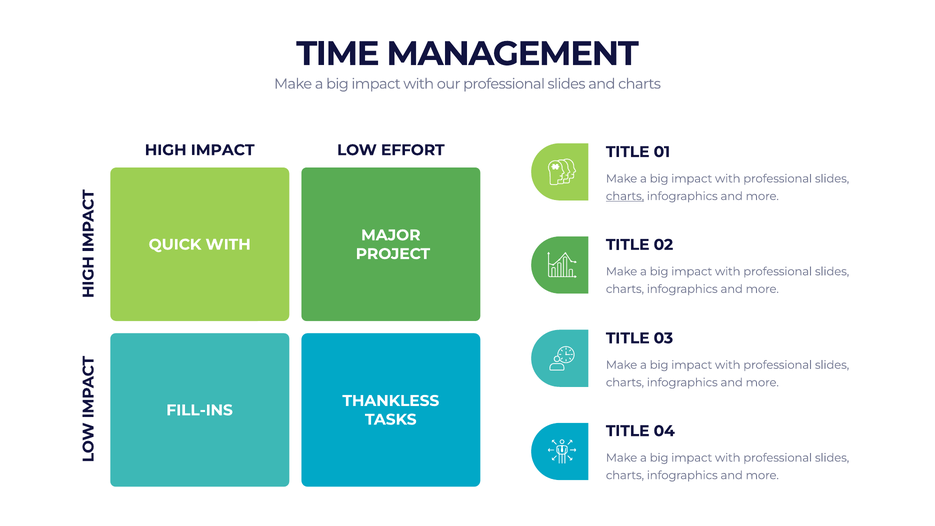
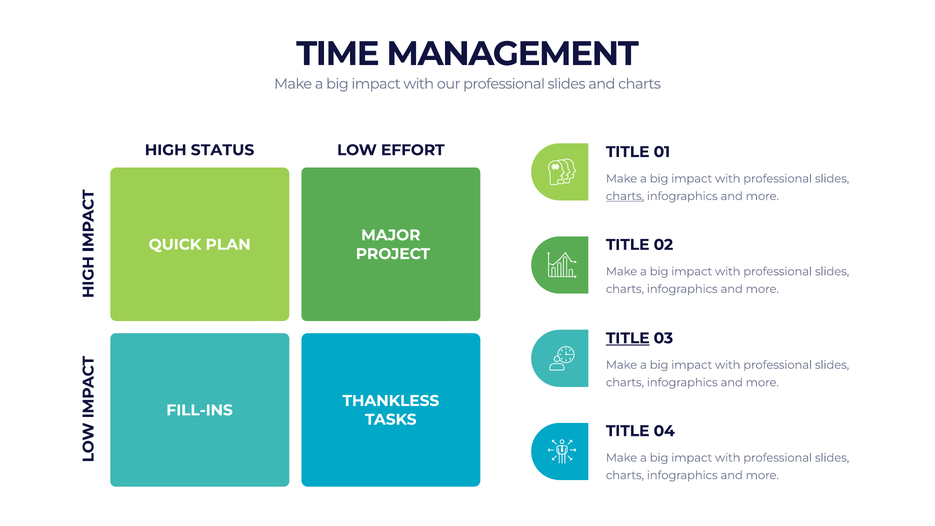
HIGH IMPACT: IMPACT -> STATUS (223, 150)
QUICK WITH: WITH -> PLAN (228, 245)
TITLE underline: none -> present (628, 338)
